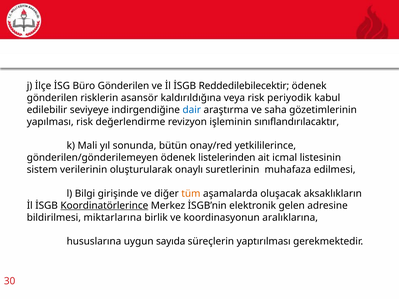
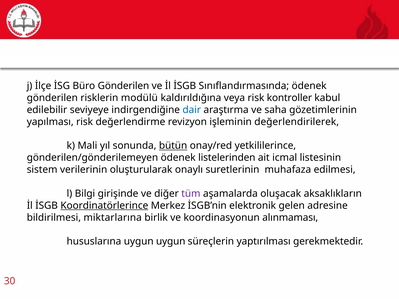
Reddedilebilecektir: Reddedilebilecektir -> Sınıflandırmasında (244, 86)
asansör: asansör -> modülü (139, 98)
periyodik: periyodik -> kontroller (289, 98)
sınıflandırılacaktır: sınıflandırılacaktır -> değerlendirilerek (297, 122)
bütün underline: none -> present (173, 146)
tüm colour: orange -> purple (191, 194)
aralıklarına: aralıklarına -> alınmaması (290, 218)
uygun sayıda: sayıda -> uygun (171, 242)
